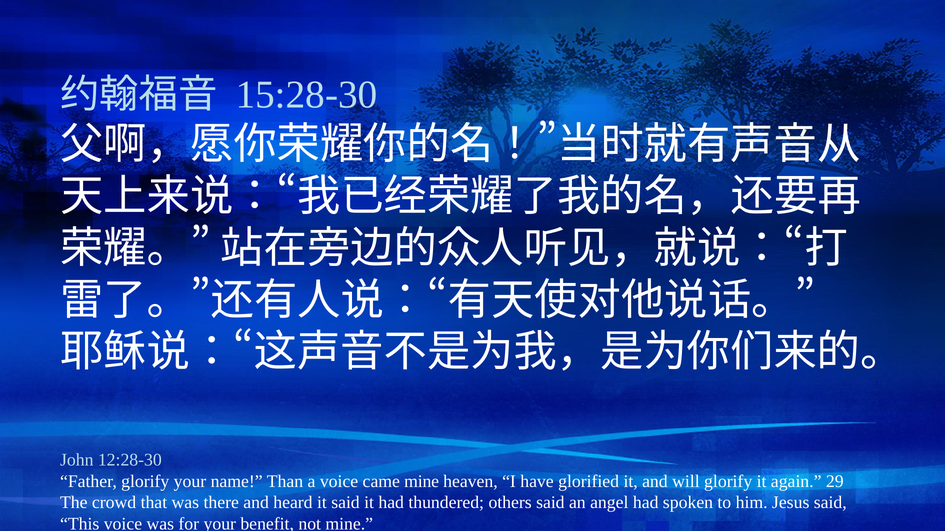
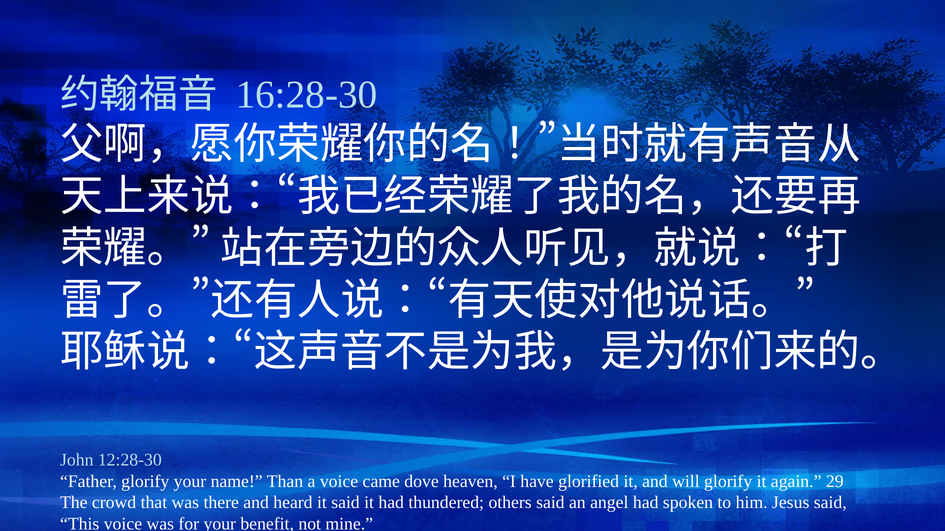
15:28-30: 15:28-30 -> 16:28-30 (307, 95)
came mine: mine -> dove (422, 482)
